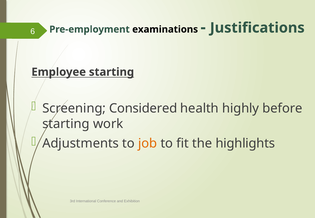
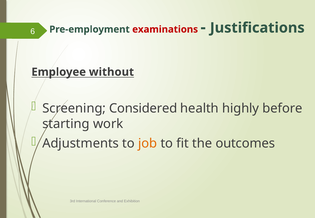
examinations colour: black -> red (165, 29)
Employee starting: starting -> without (111, 72)
highlights: highlights -> outcomes (245, 143)
